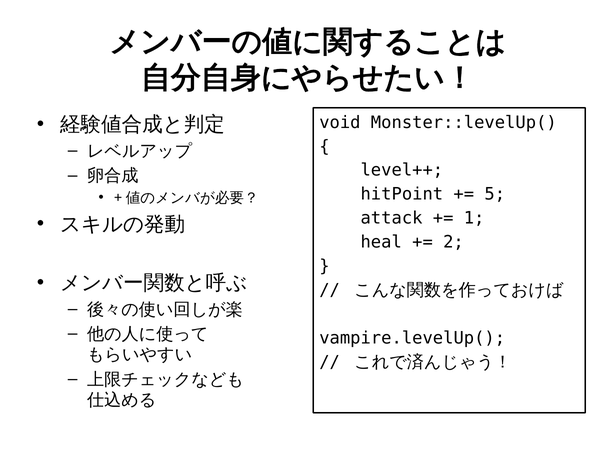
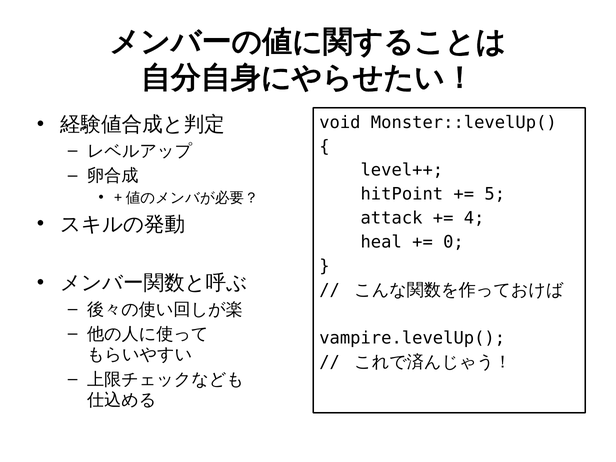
1: 1 -> 4 (474, 218)
2: 2 -> 0 (453, 242)
